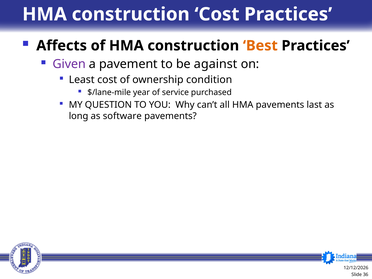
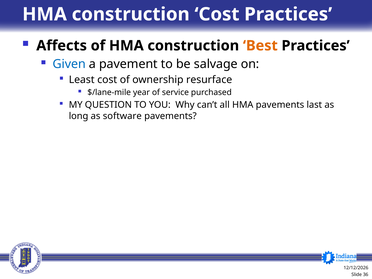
Given colour: purple -> blue (69, 64)
against: against -> salvage (216, 64)
condition: condition -> resurface (209, 80)
